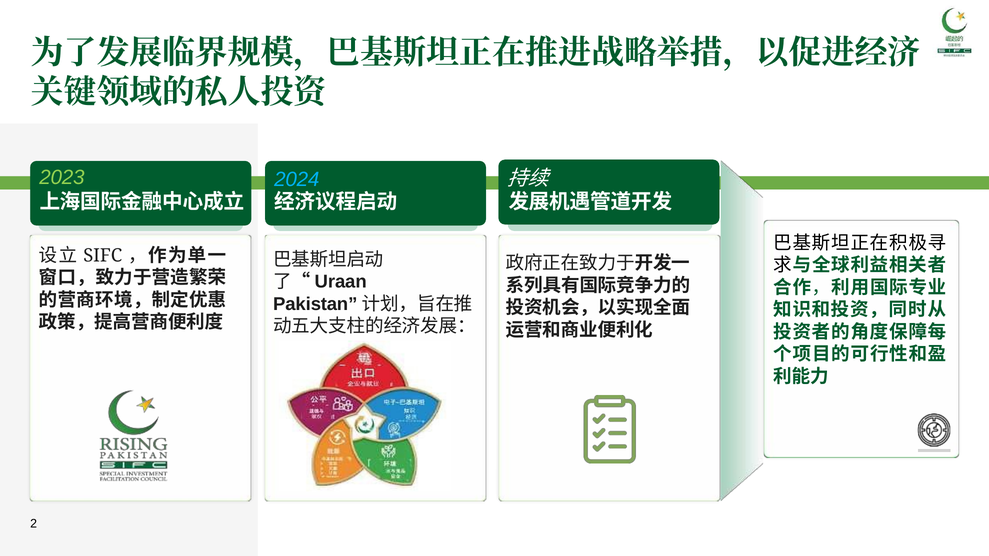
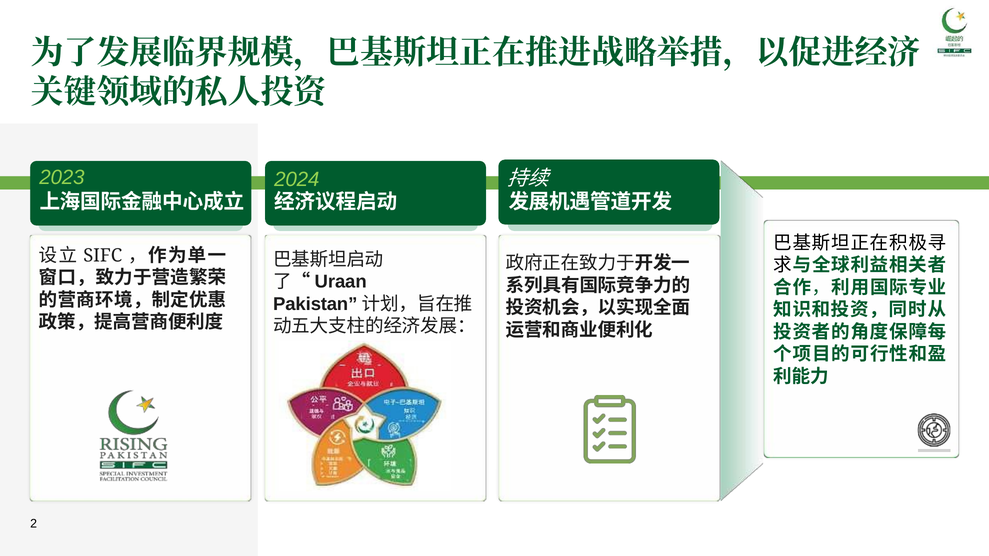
2024 colour: light blue -> light green (297, 179)
